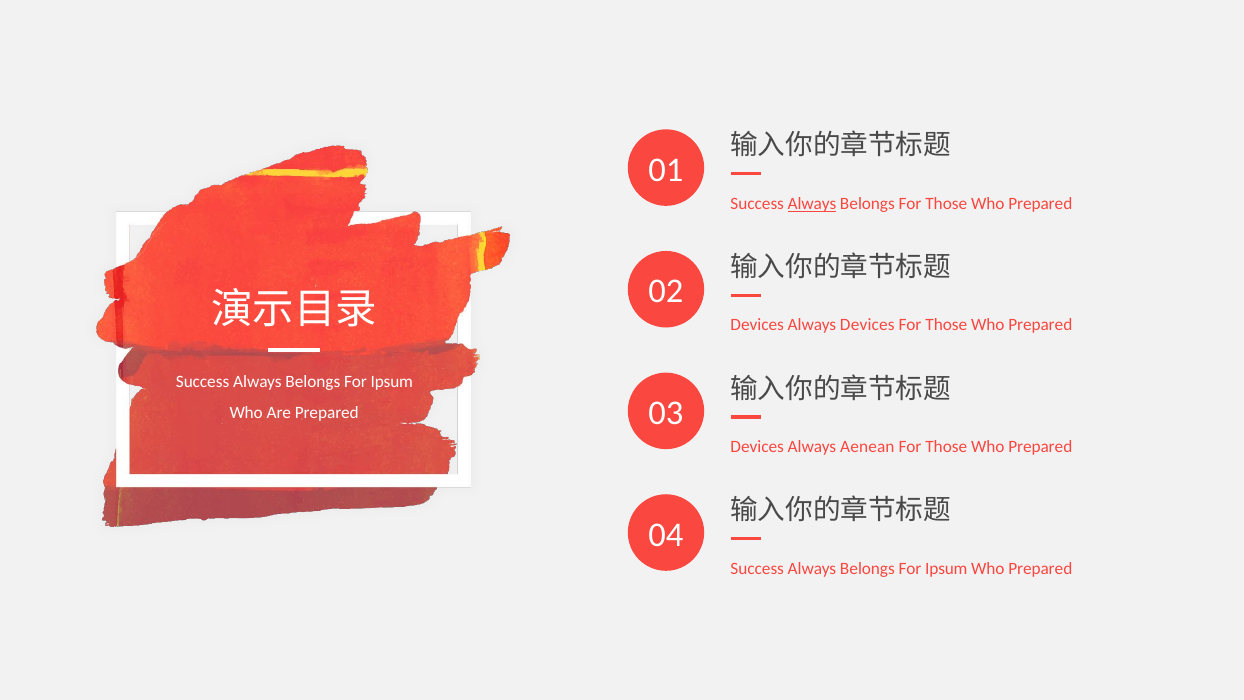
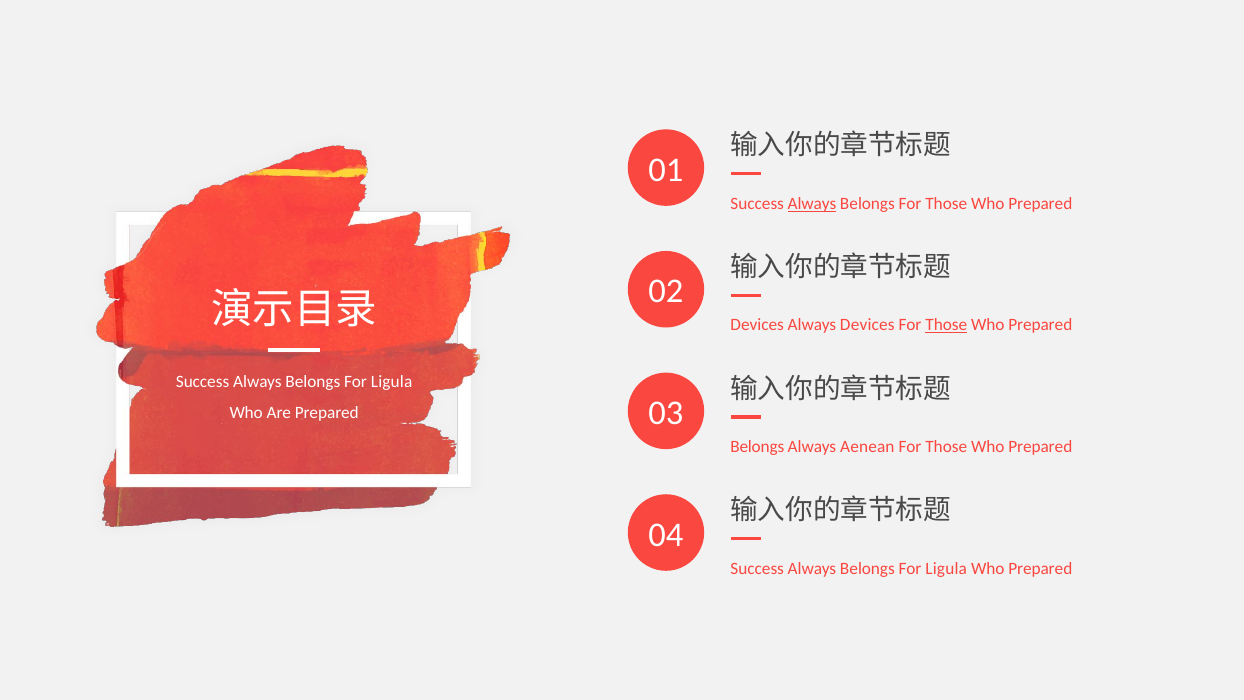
Those underline: none -> present (946, 325)
Ipsum: Ipsum -> Ligula (392, 382)
Devices: Devices -> Belongs (757, 447)
Ipsum: Ipsum -> Ligula (946, 568)
